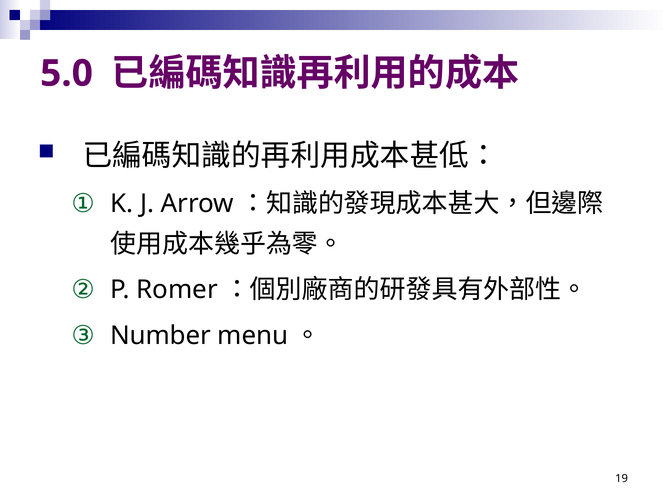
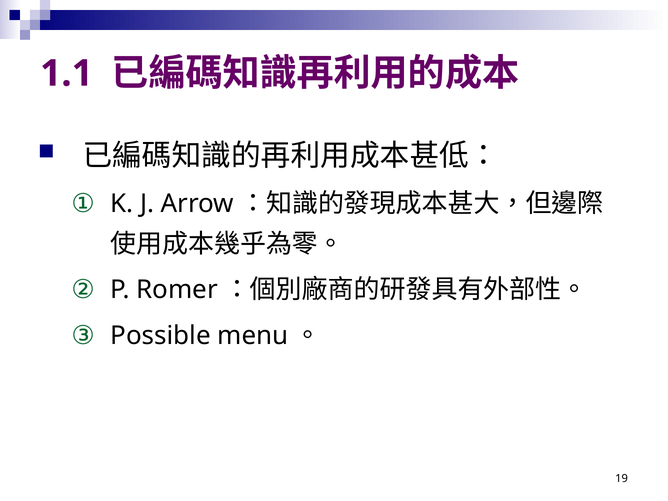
5.0: 5.0 -> 1.1 (66, 73)
Number: Number -> Possible (161, 336)
